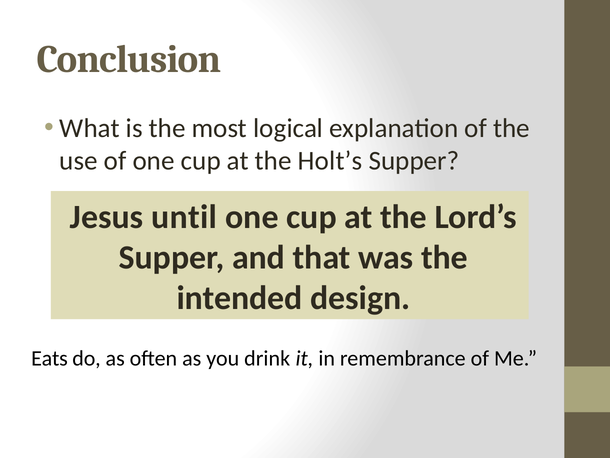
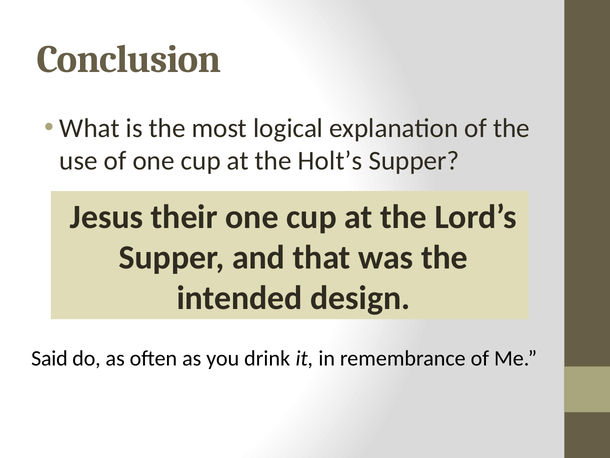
until: until -> their (184, 217)
Eats: Eats -> Said (49, 358)
